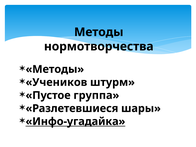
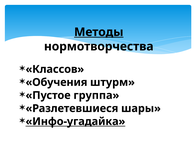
Методы underline: none -> present (99, 32)
Методы: Методы -> Классов (55, 69)
Учеников: Учеников -> Обучения (56, 82)
